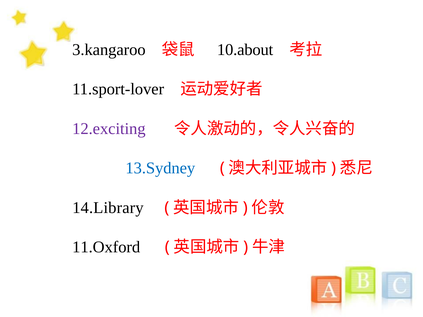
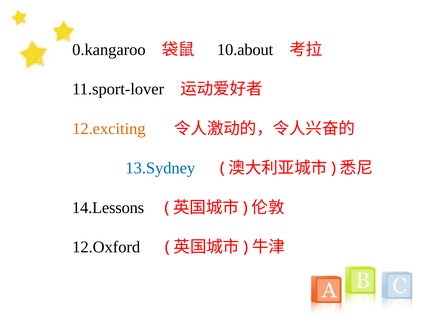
3.kangaroo: 3.kangaroo -> 0.kangaroo (109, 50)
12.exciting colour: purple -> orange (109, 129)
14.Library: 14.Library -> 14.Lessons (108, 208)
11.Oxford: 11.Oxford -> 12.Oxford (106, 247)
